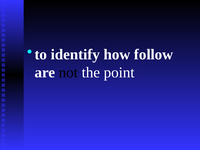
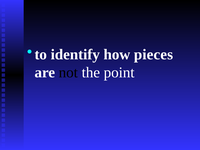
follow: follow -> pieces (154, 54)
